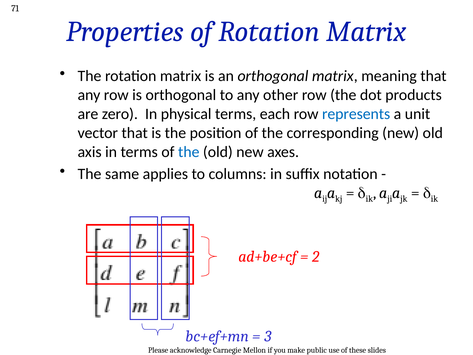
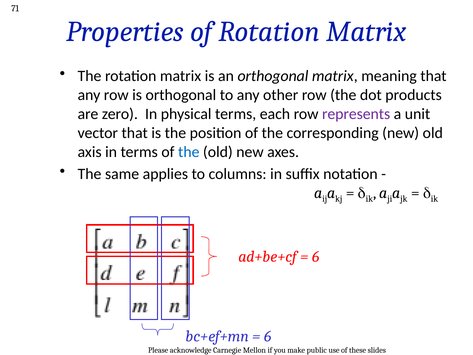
represents colour: blue -> purple (356, 114)
2: 2 -> 6 (316, 256)
3: 3 -> 6 (268, 336)
